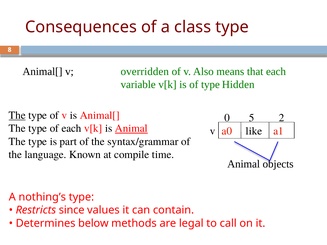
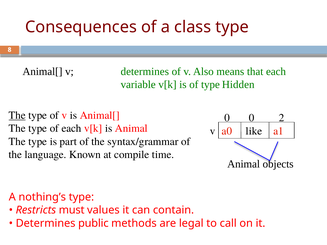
v overridden: overridden -> determines (145, 72)
0 5: 5 -> 0 (252, 118)
Animal underline: present -> none (131, 129)
since: since -> must (72, 210)
below: below -> public (93, 223)
